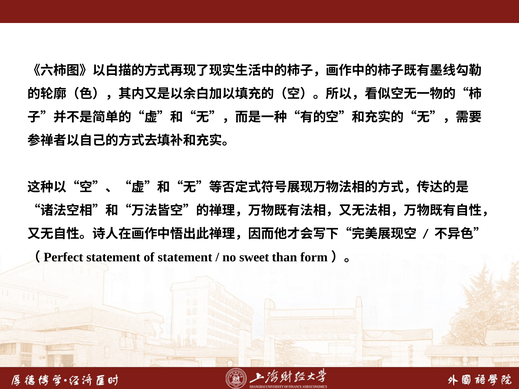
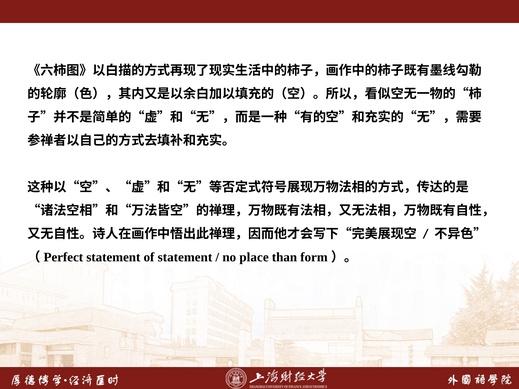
sweet: sweet -> place (254, 257)
